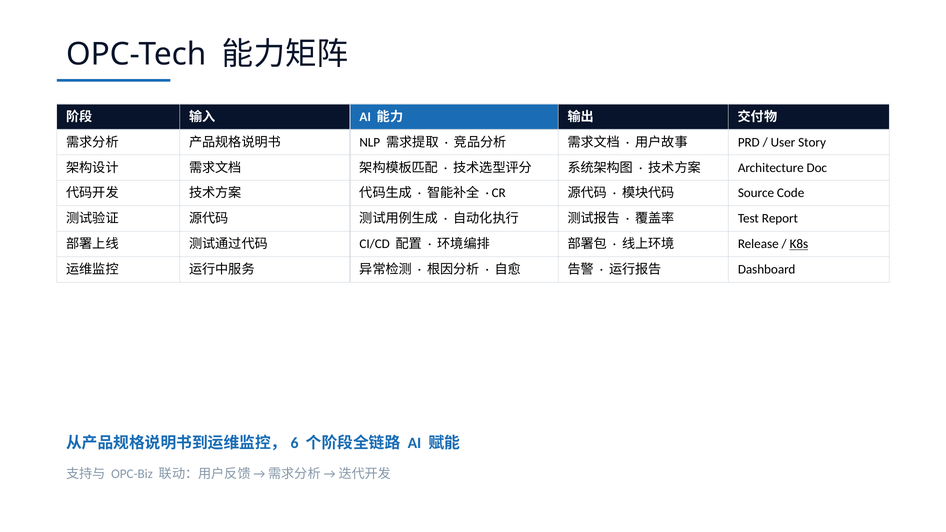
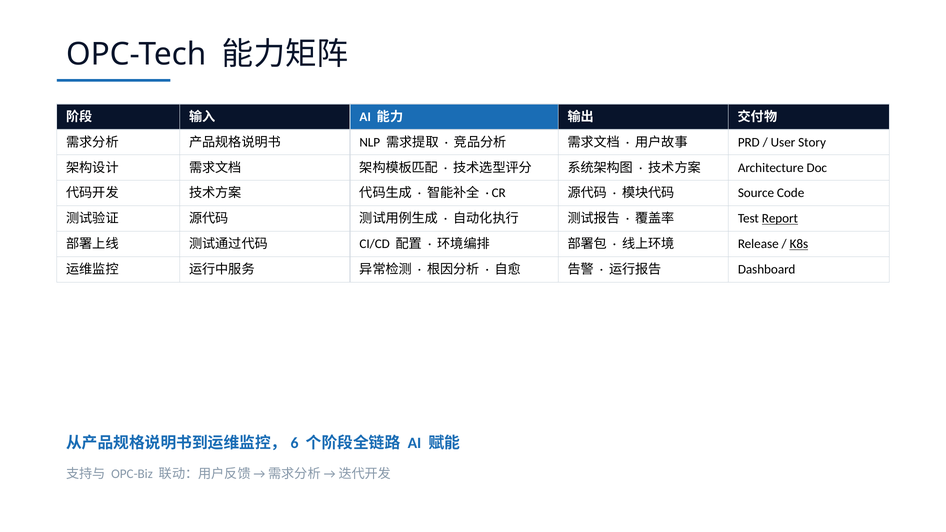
Report underline: none -> present (780, 219)
